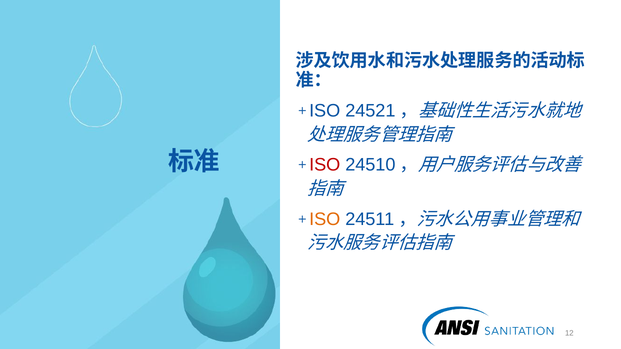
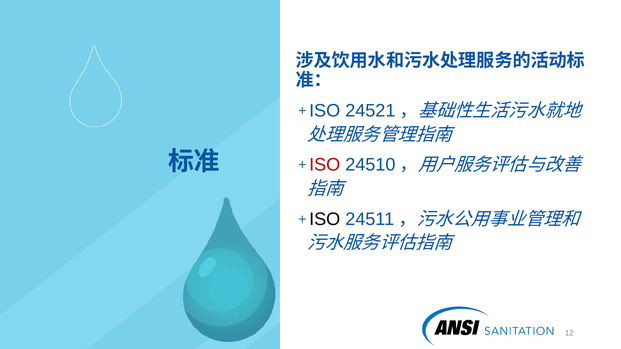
ISO colour: orange -> black (325, 219)
